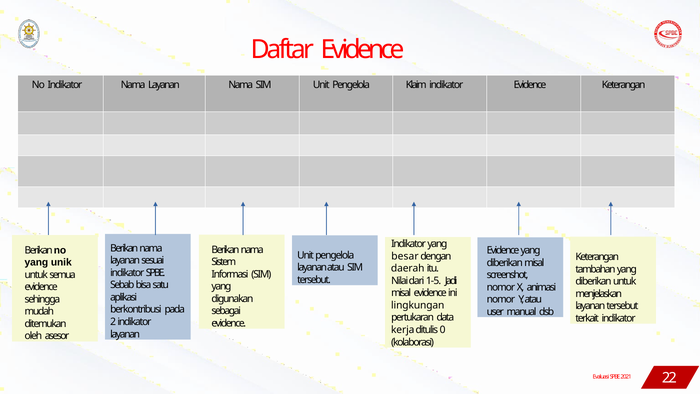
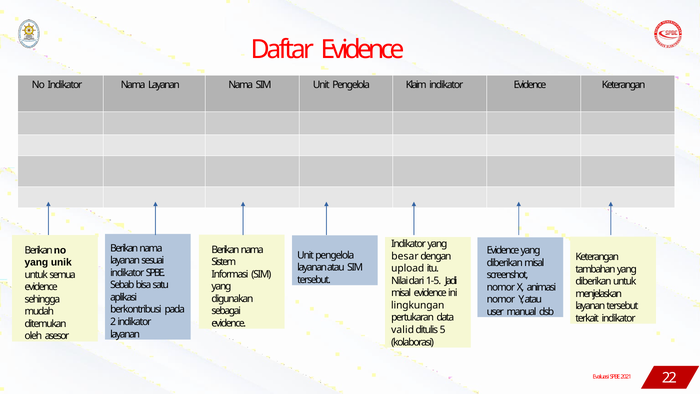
daerah: daerah -> upload (408, 268)
kerja: kerja -> valid (403, 330)
0: 0 -> 5 (443, 330)
